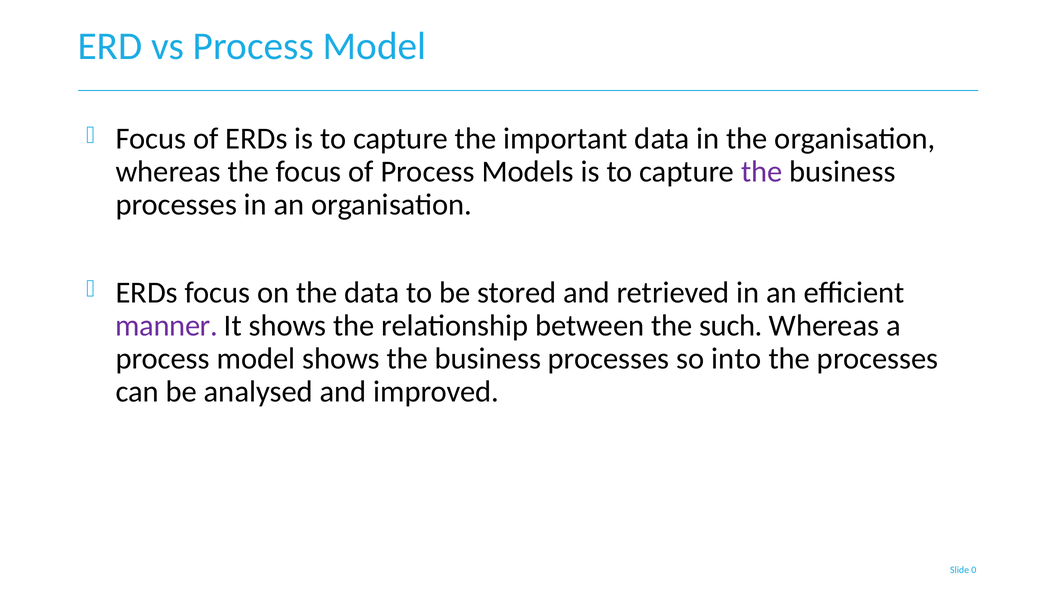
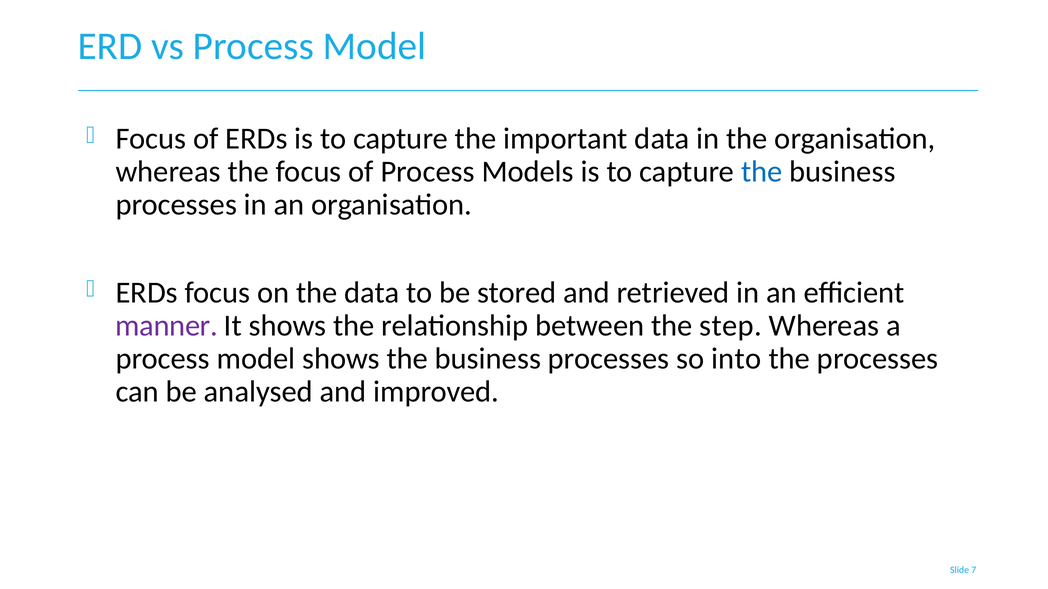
the colour: purple -> blue (762, 172)
such: such -> step (731, 326)
0: 0 -> 7 (974, 571)
